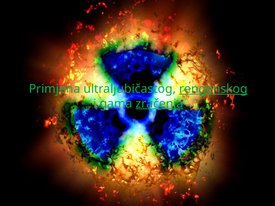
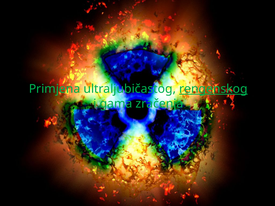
zračenja underline: present -> none (159, 104)
